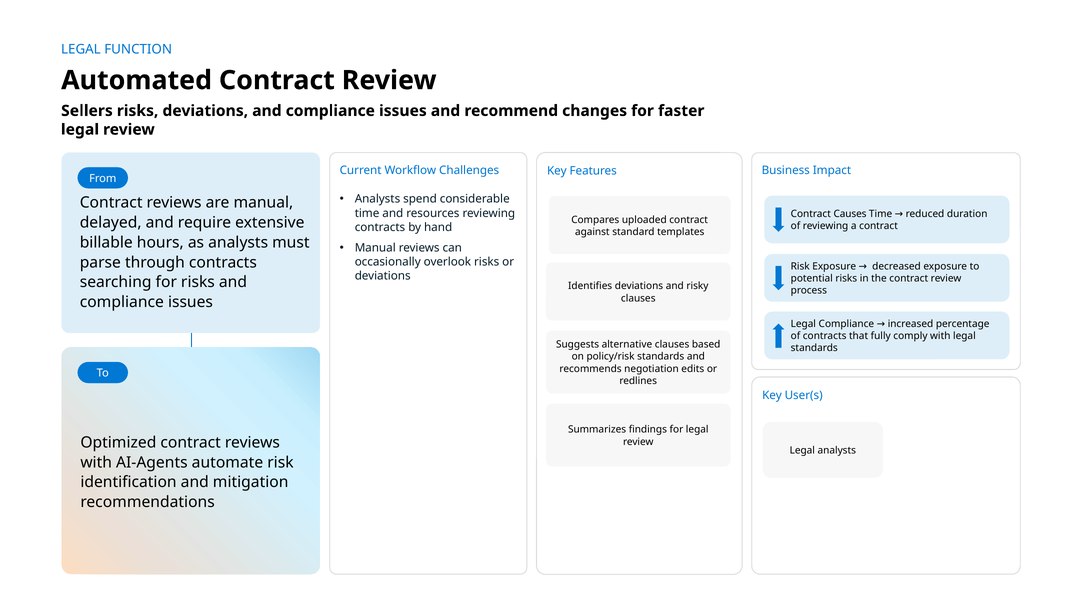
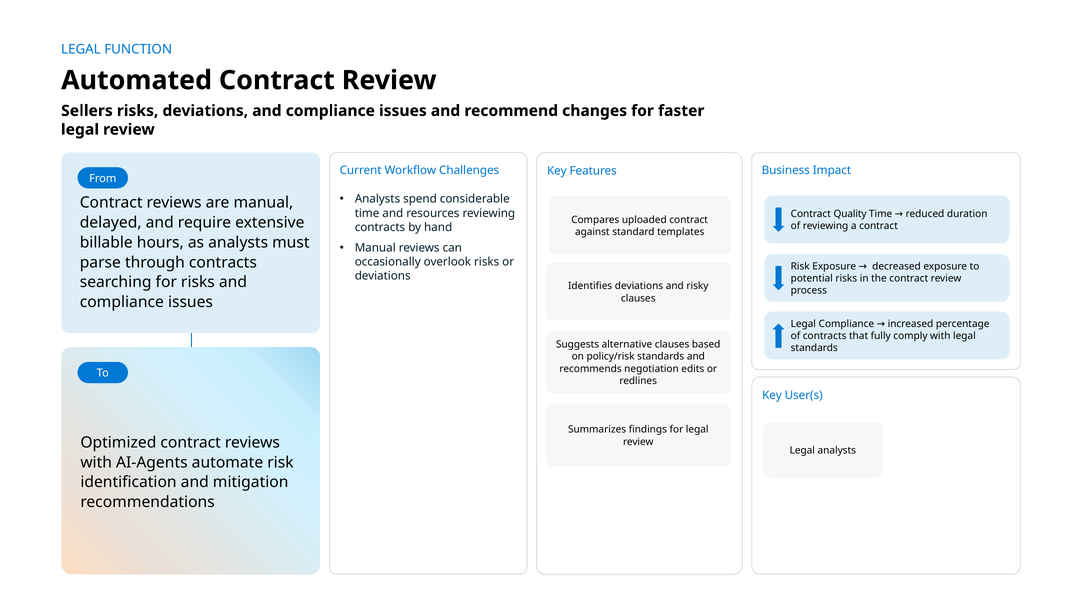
Causes: Causes -> Quality (850, 214)
